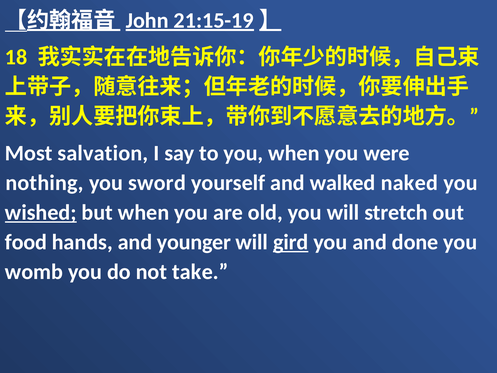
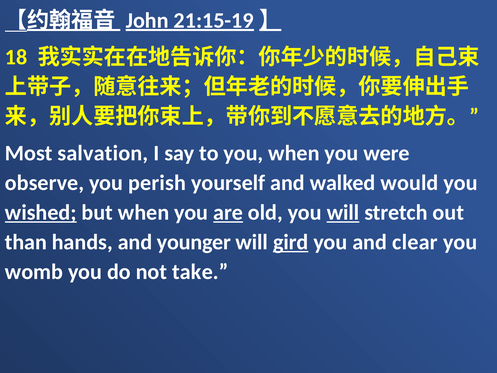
nothing: nothing -> observe (44, 183)
sword: sword -> perish (157, 183)
naked: naked -> would (409, 183)
are underline: none -> present (228, 212)
will underline: none -> present (343, 212)
food: food -> than (26, 242)
done: done -> clear (415, 242)
